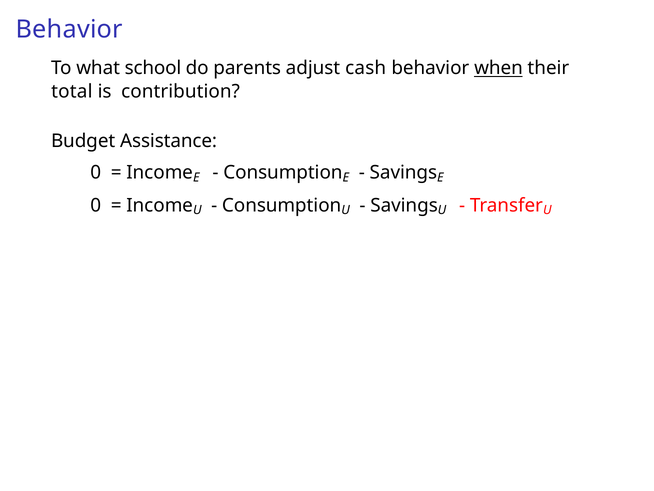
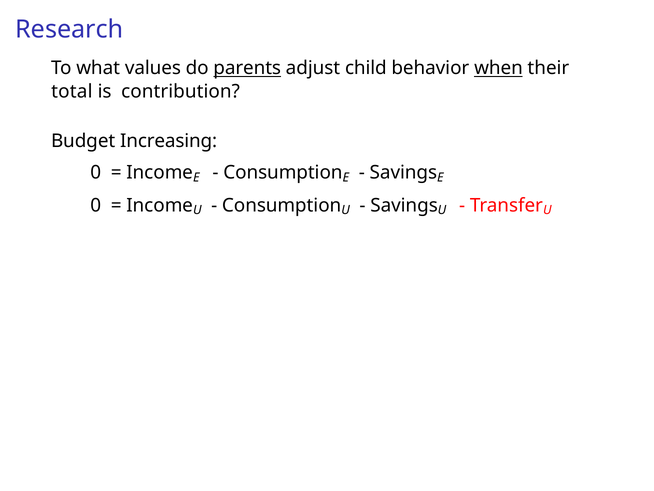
Behavior: Behavior -> Research (69, 30)
school: school -> values (153, 68)
parents underline: none -> present (247, 68)
cash: cash -> child (366, 68)
Assistance: Assistance -> Increasing (169, 141)
